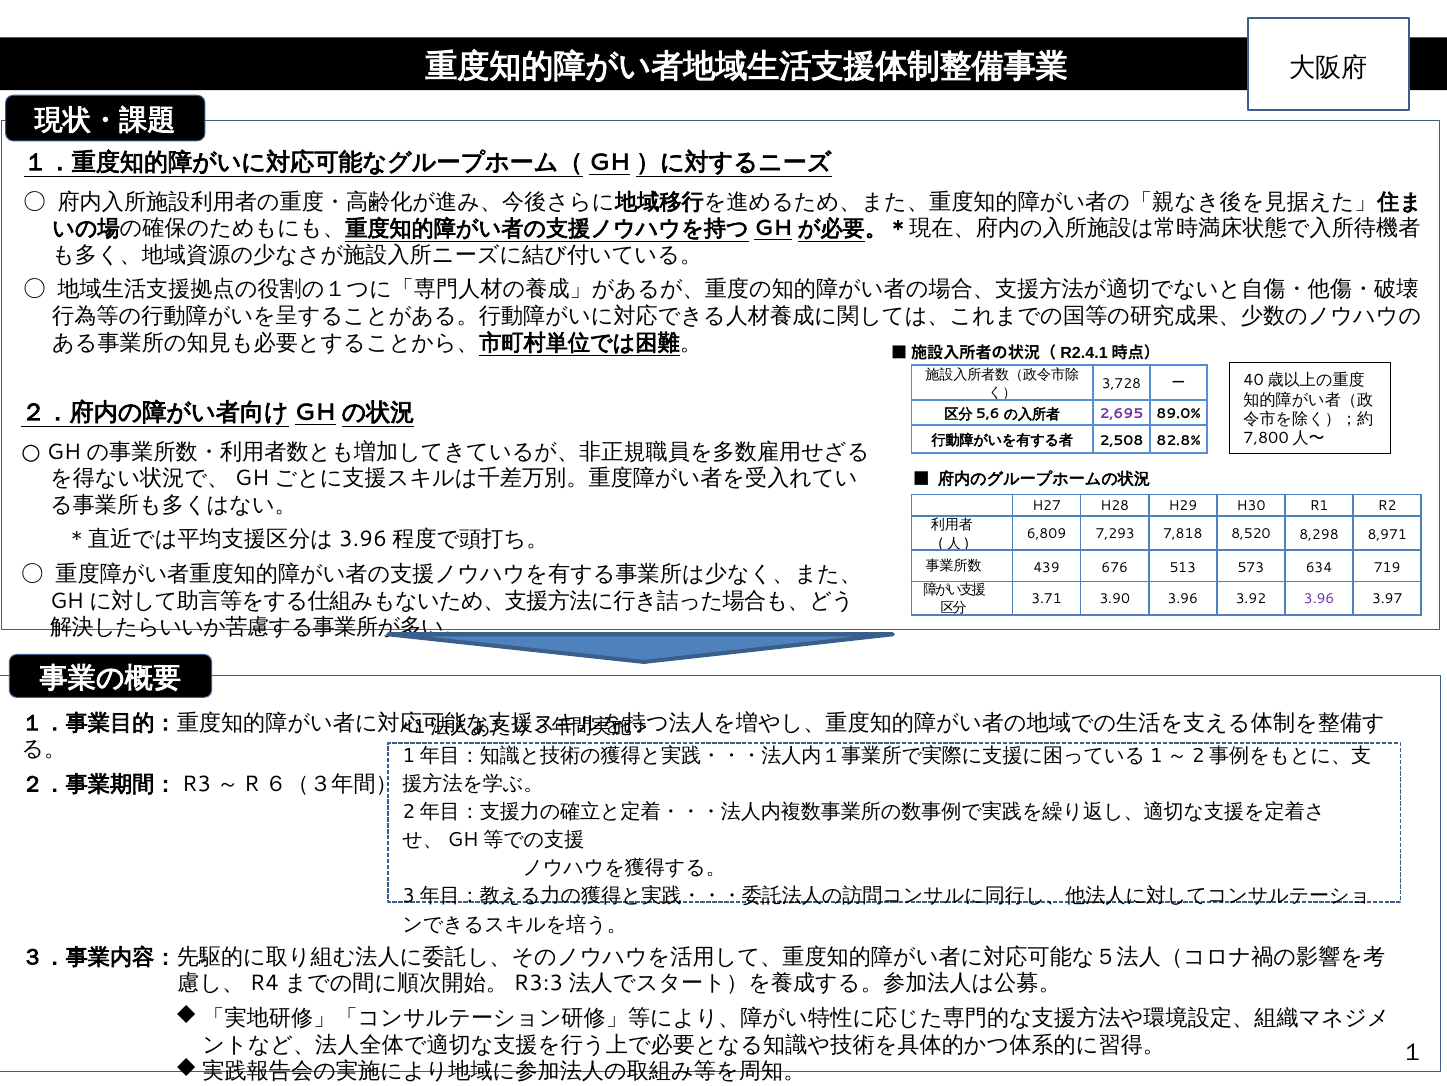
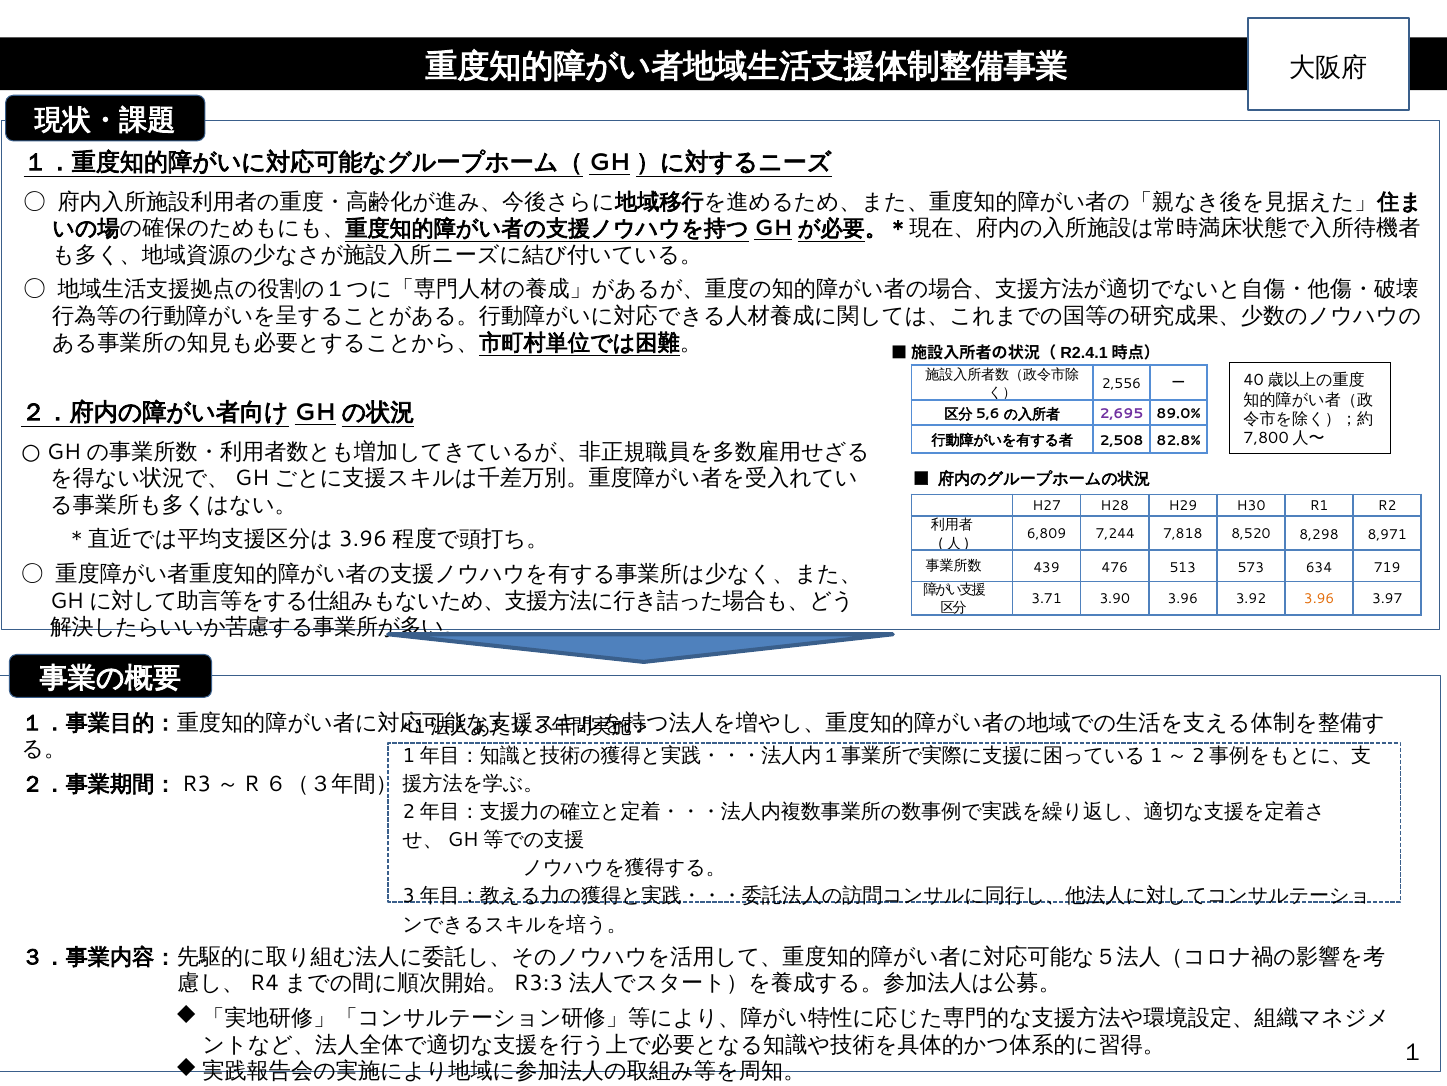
3,728: 3,728 -> 2,556 (1121, 384)
7,293: 7,293 -> 7,244 (1115, 533)
676: 676 -> 476 (1115, 567)
3.96 colour: purple -> orange (1319, 599)
